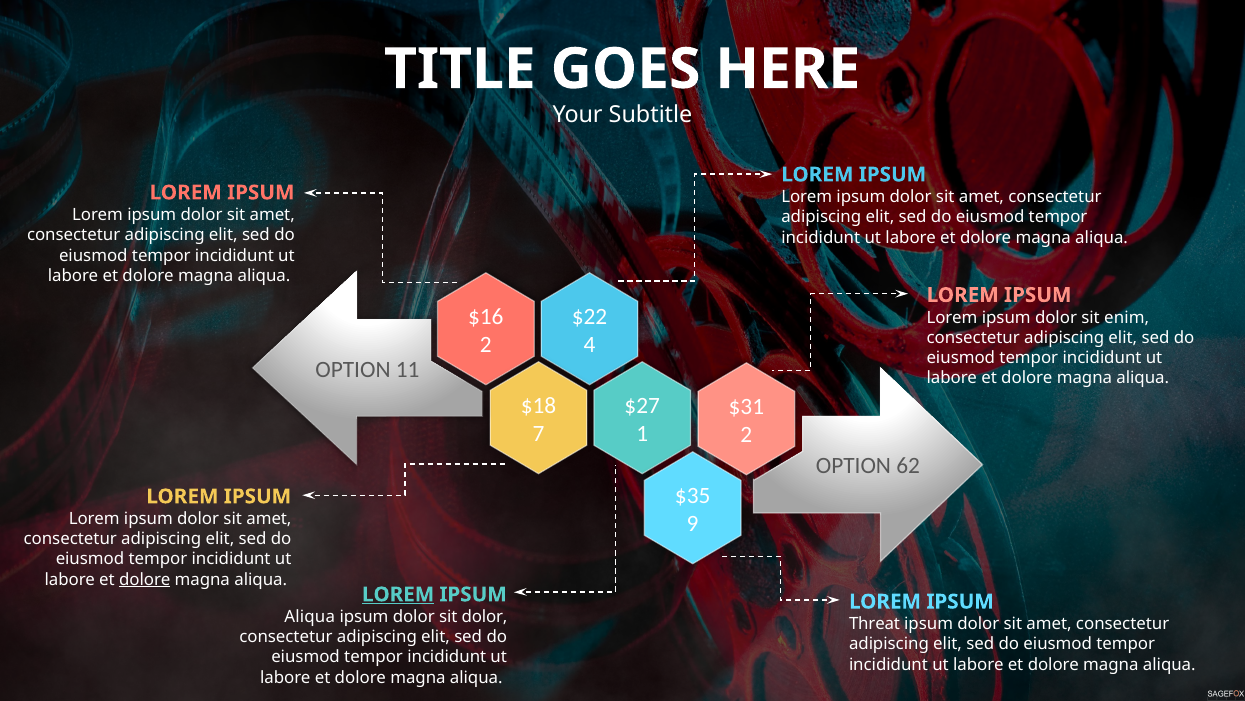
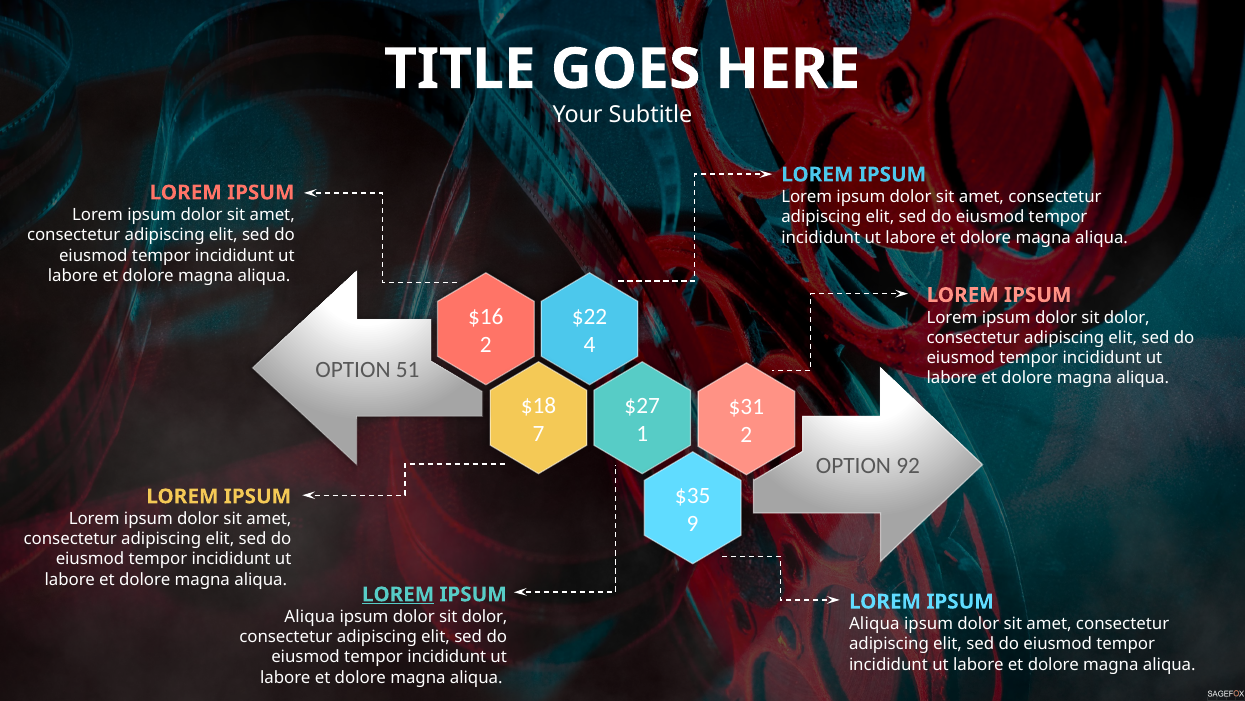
enim: enim -> dolor (1127, 317)
11: 11 -> 51 (408, 369)
62: 62 -> 92 (908, 466)
dolore underline: present -> none (145, 579)
Threat: Threat -> Aliqua (874, 623)
